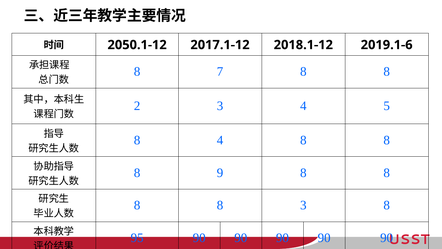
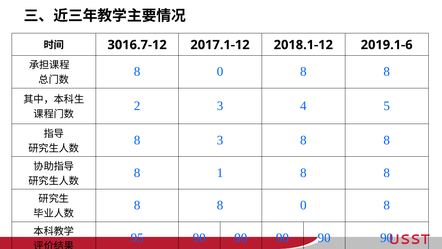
2050.1-12: 2050.1-12 -> 3016.7-12 (137, 45)
7: 7 -> 0 (220, 72)
8 4: 4 -> 3 (220, 140)
9: 9 -> 1 (220, 172)
8 8 3: 3 -> 0 (303, 205)
